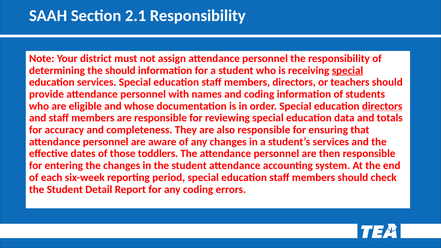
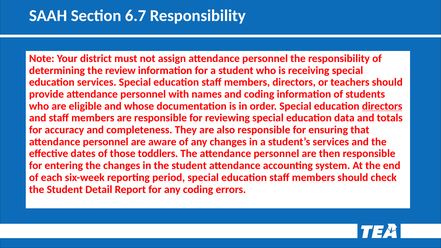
2.1: 2.1 -> 6.7 (136, 16)
the should: should -> review (120, 70)
special underline: present -> none (347, 70)
